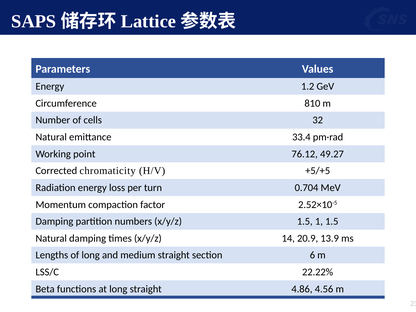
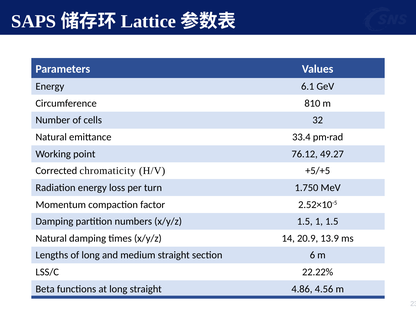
1.2: 1.2 -> 6.1 (308, 86)
0.704: 0.704 -> 1.750 (307, 188)
